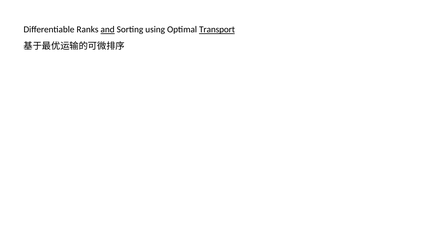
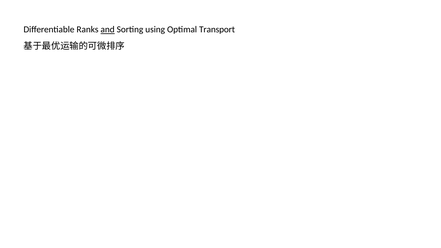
Transport underline: present -> none (217, 30)
